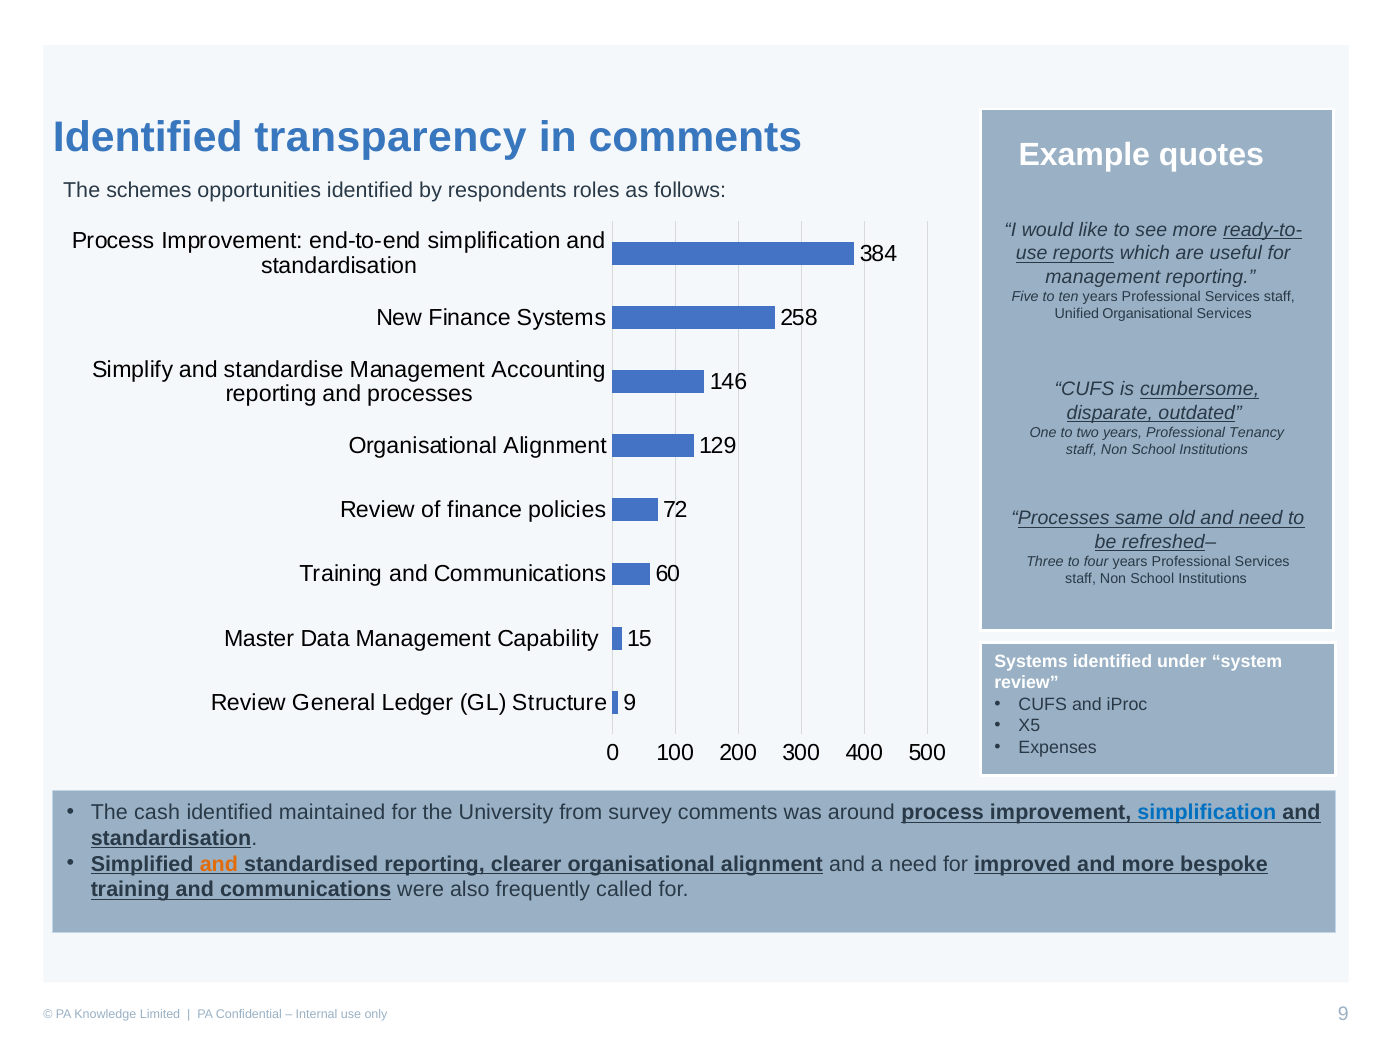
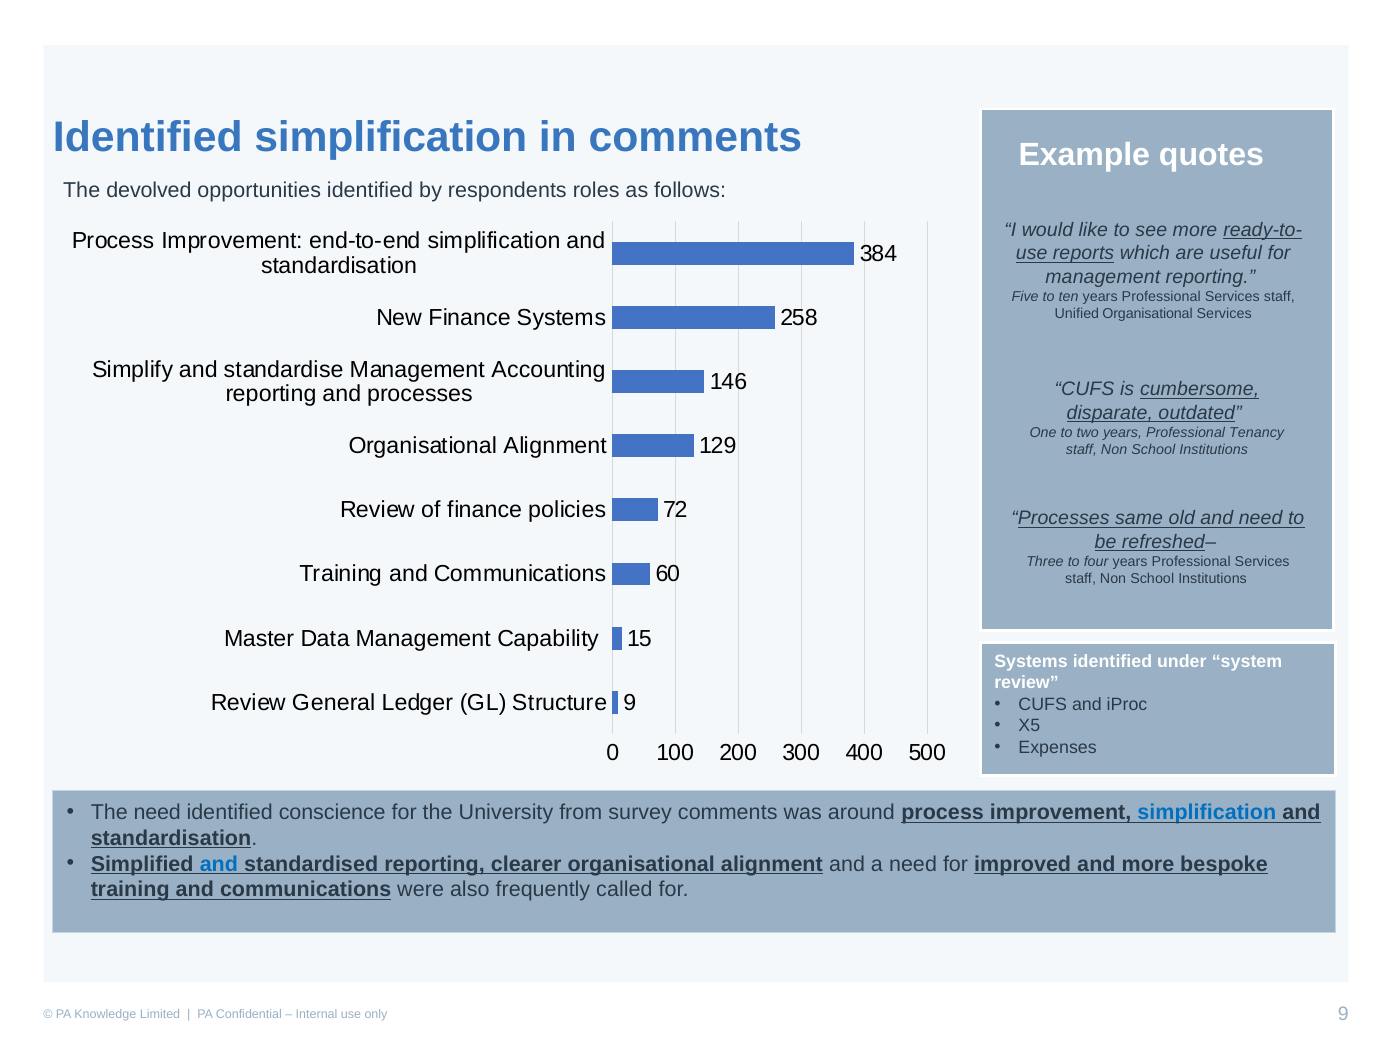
Identified transparency: transparency -> simplification (391, 138)
schemes: schemes -> devolved (149, 190)
The cash: cash -> need (157, 812)
maintained: maintained -> conscience (332, 812)
and colour: orange -> blue (219, 864)
